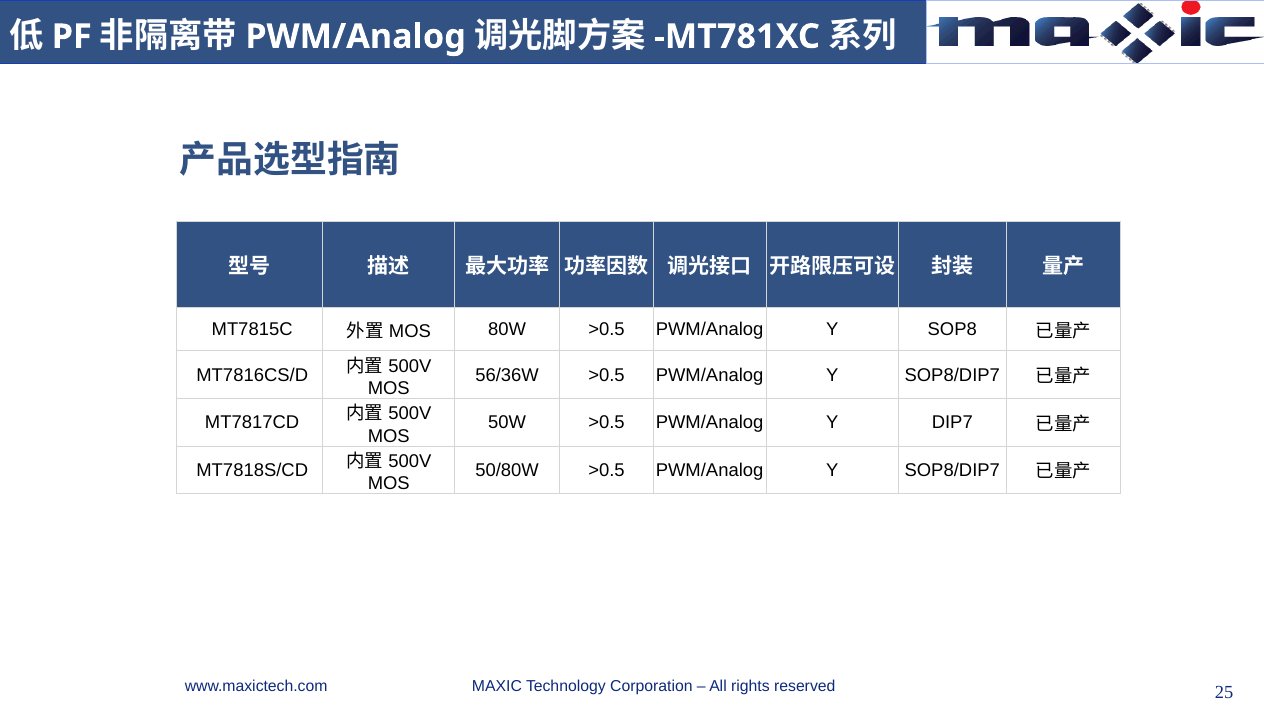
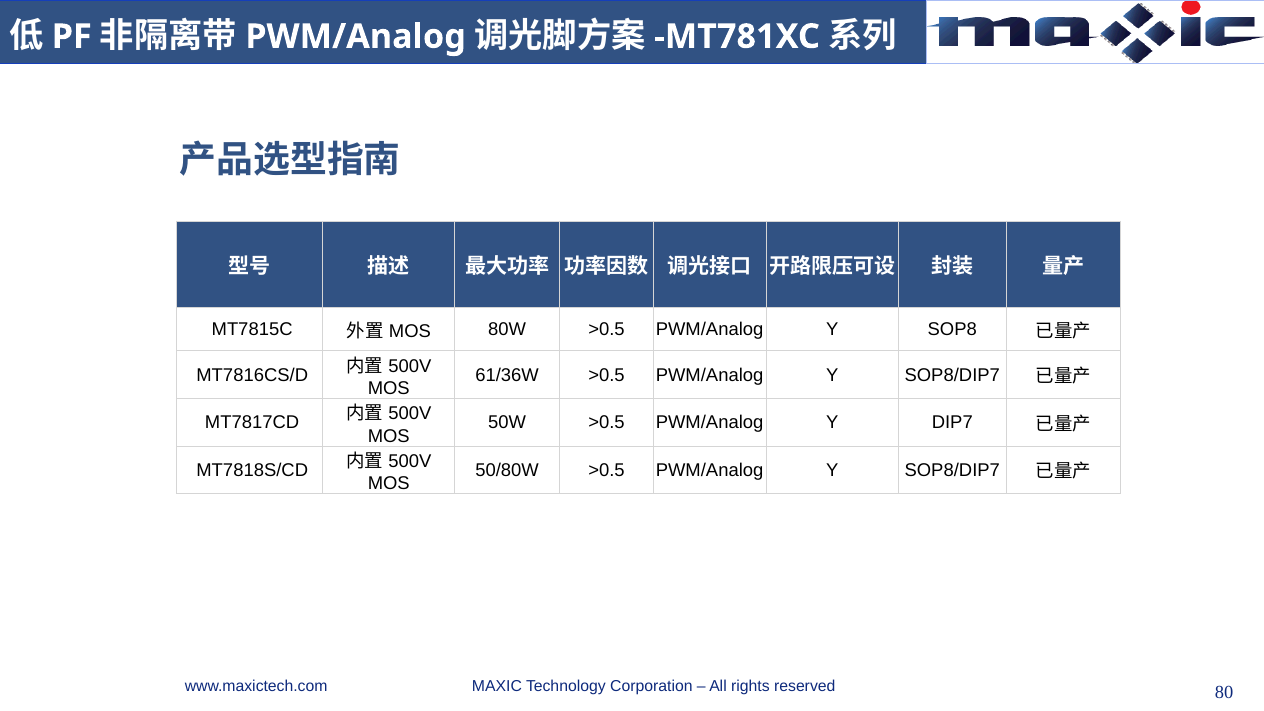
56/36W: 56/36W -> 61/36W (507, 375)
25: 25 -> 80 (1224, 693)
